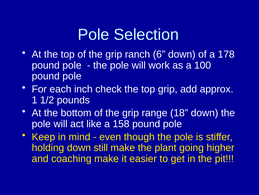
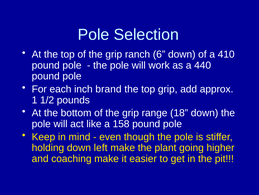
178: 178 -> 410 (226, 54)
100: 100 -> 440 (203, 65)
check: check -> brand (108, 89)
still: still -> left (101, 147)
